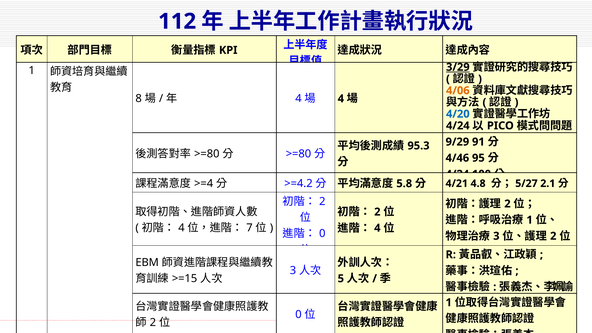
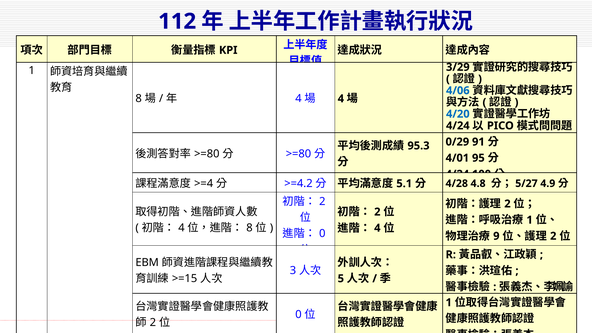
3/29 underline: present -> none (458, 67)
4/06 colour: orange -> blue (458, 91)
9/29: 9/29 -> 0/29 (457, 142)
4/46: 4/46 -> 4/01 (457, 158)
5.8: 5.8 -> 5.1 (404, 184)
4/21: 4/21 -> 4/28 (457, 183)
2.1: 2.1 -> 4.9 (548, 183)
7: 7 -> 8 (249, 228)
3: 3 -> 9 (496, 236)
